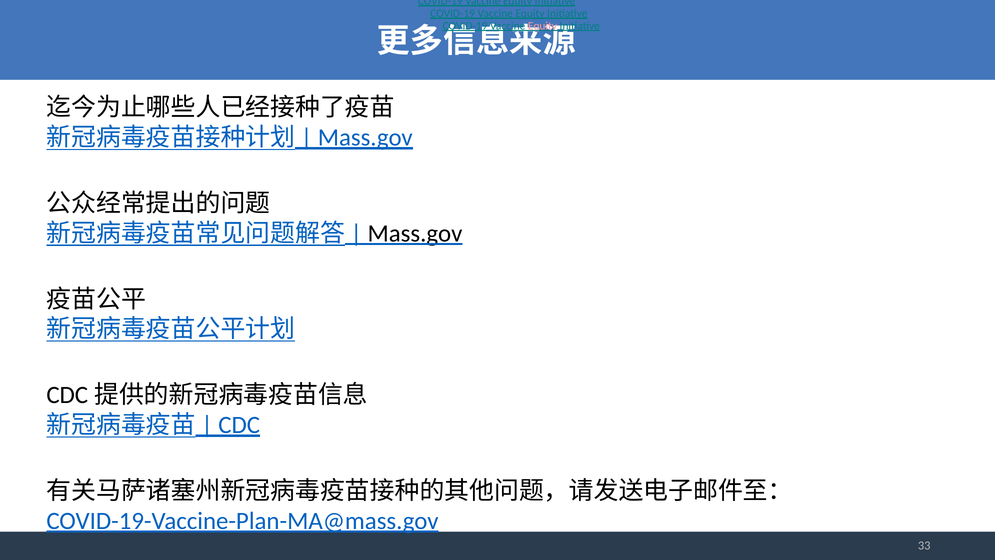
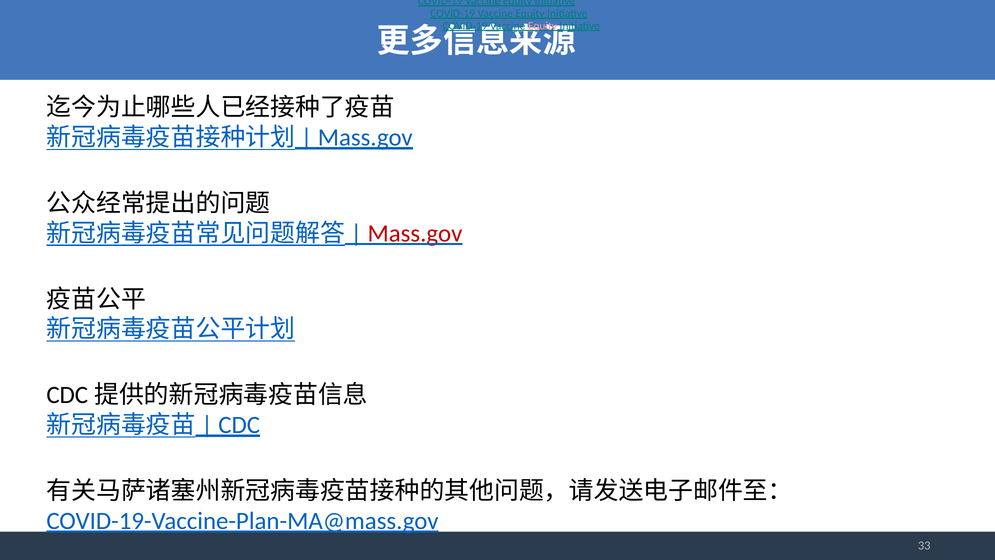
Mass.gov colour: black -> red (415, 233)
